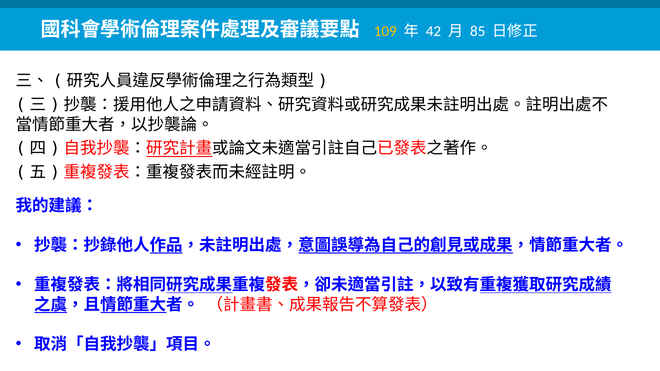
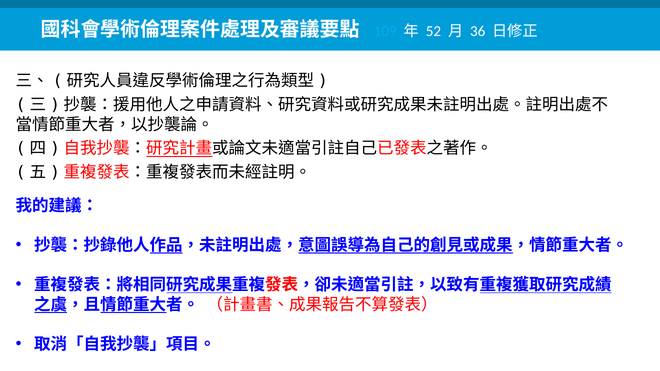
109 colour: yellow -> light blue (385, 31)
42: 42 -> 52 (433, 31)
85: 85 -> 36 (478, 31)
